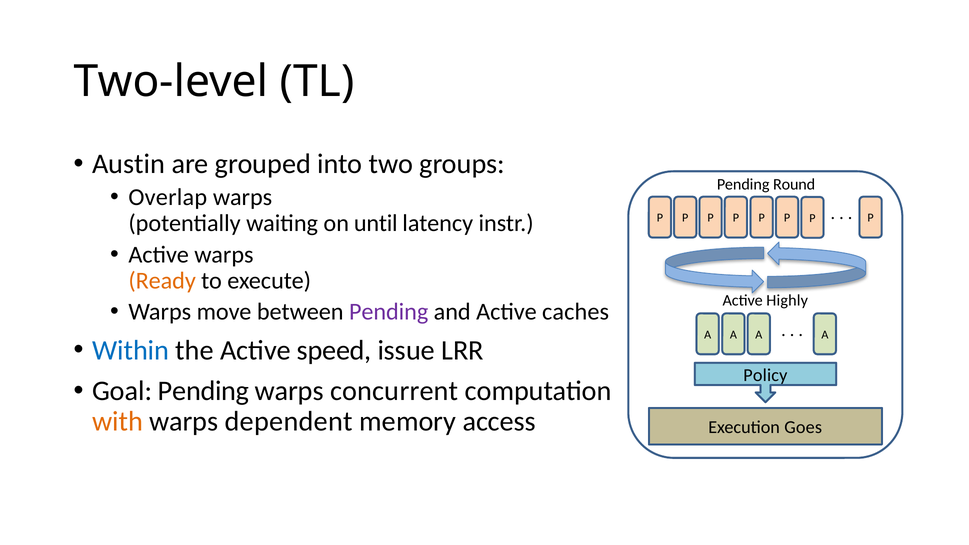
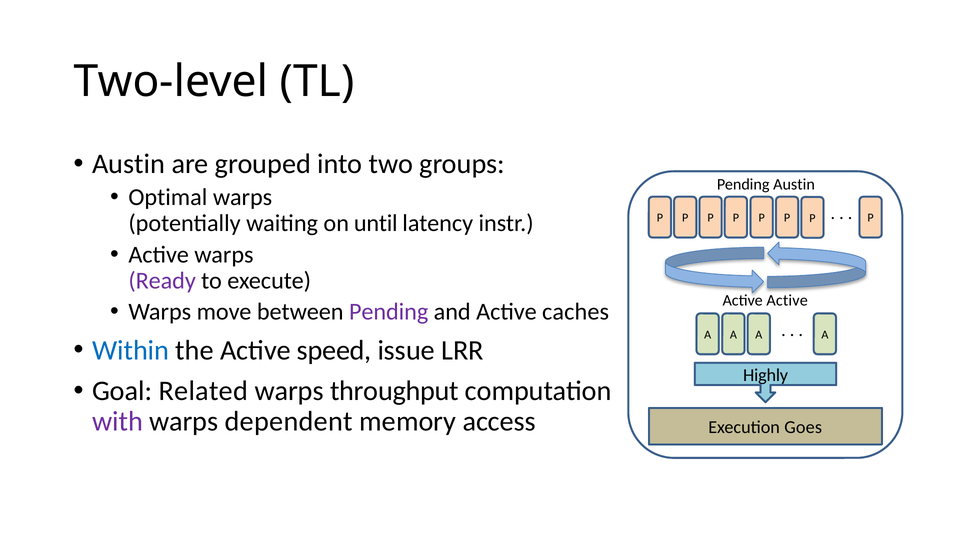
Pending Round: Round -> Austin (794, 185)
Overlap: Overlap -> Optimal (168, 197)
Ready colour: orange -> purple (162, 281)
Active Highly: Highly -> Active (787, 300)
Policy: Policy -> Highly (766, 375)
Goal Pending: Pending -> Related (203, 391)
concurrent: concurrent -> throughput (394, 391)
with colour: orange -> purple (118, 421)
